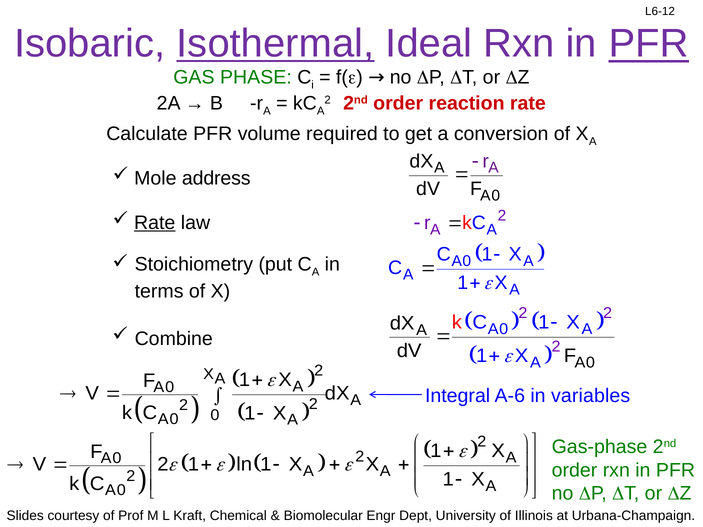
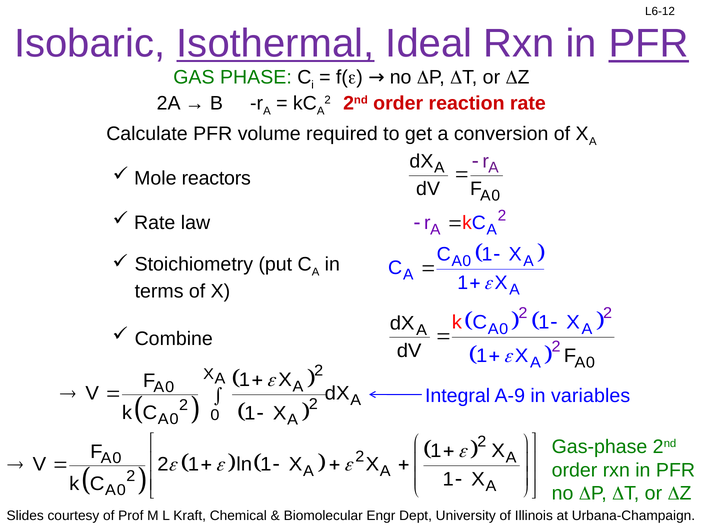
address: address -> reactors (216, 178)
Rate underline: present -> none (155, 223)
A-6: A-6 -> A-9 (510, 396)
